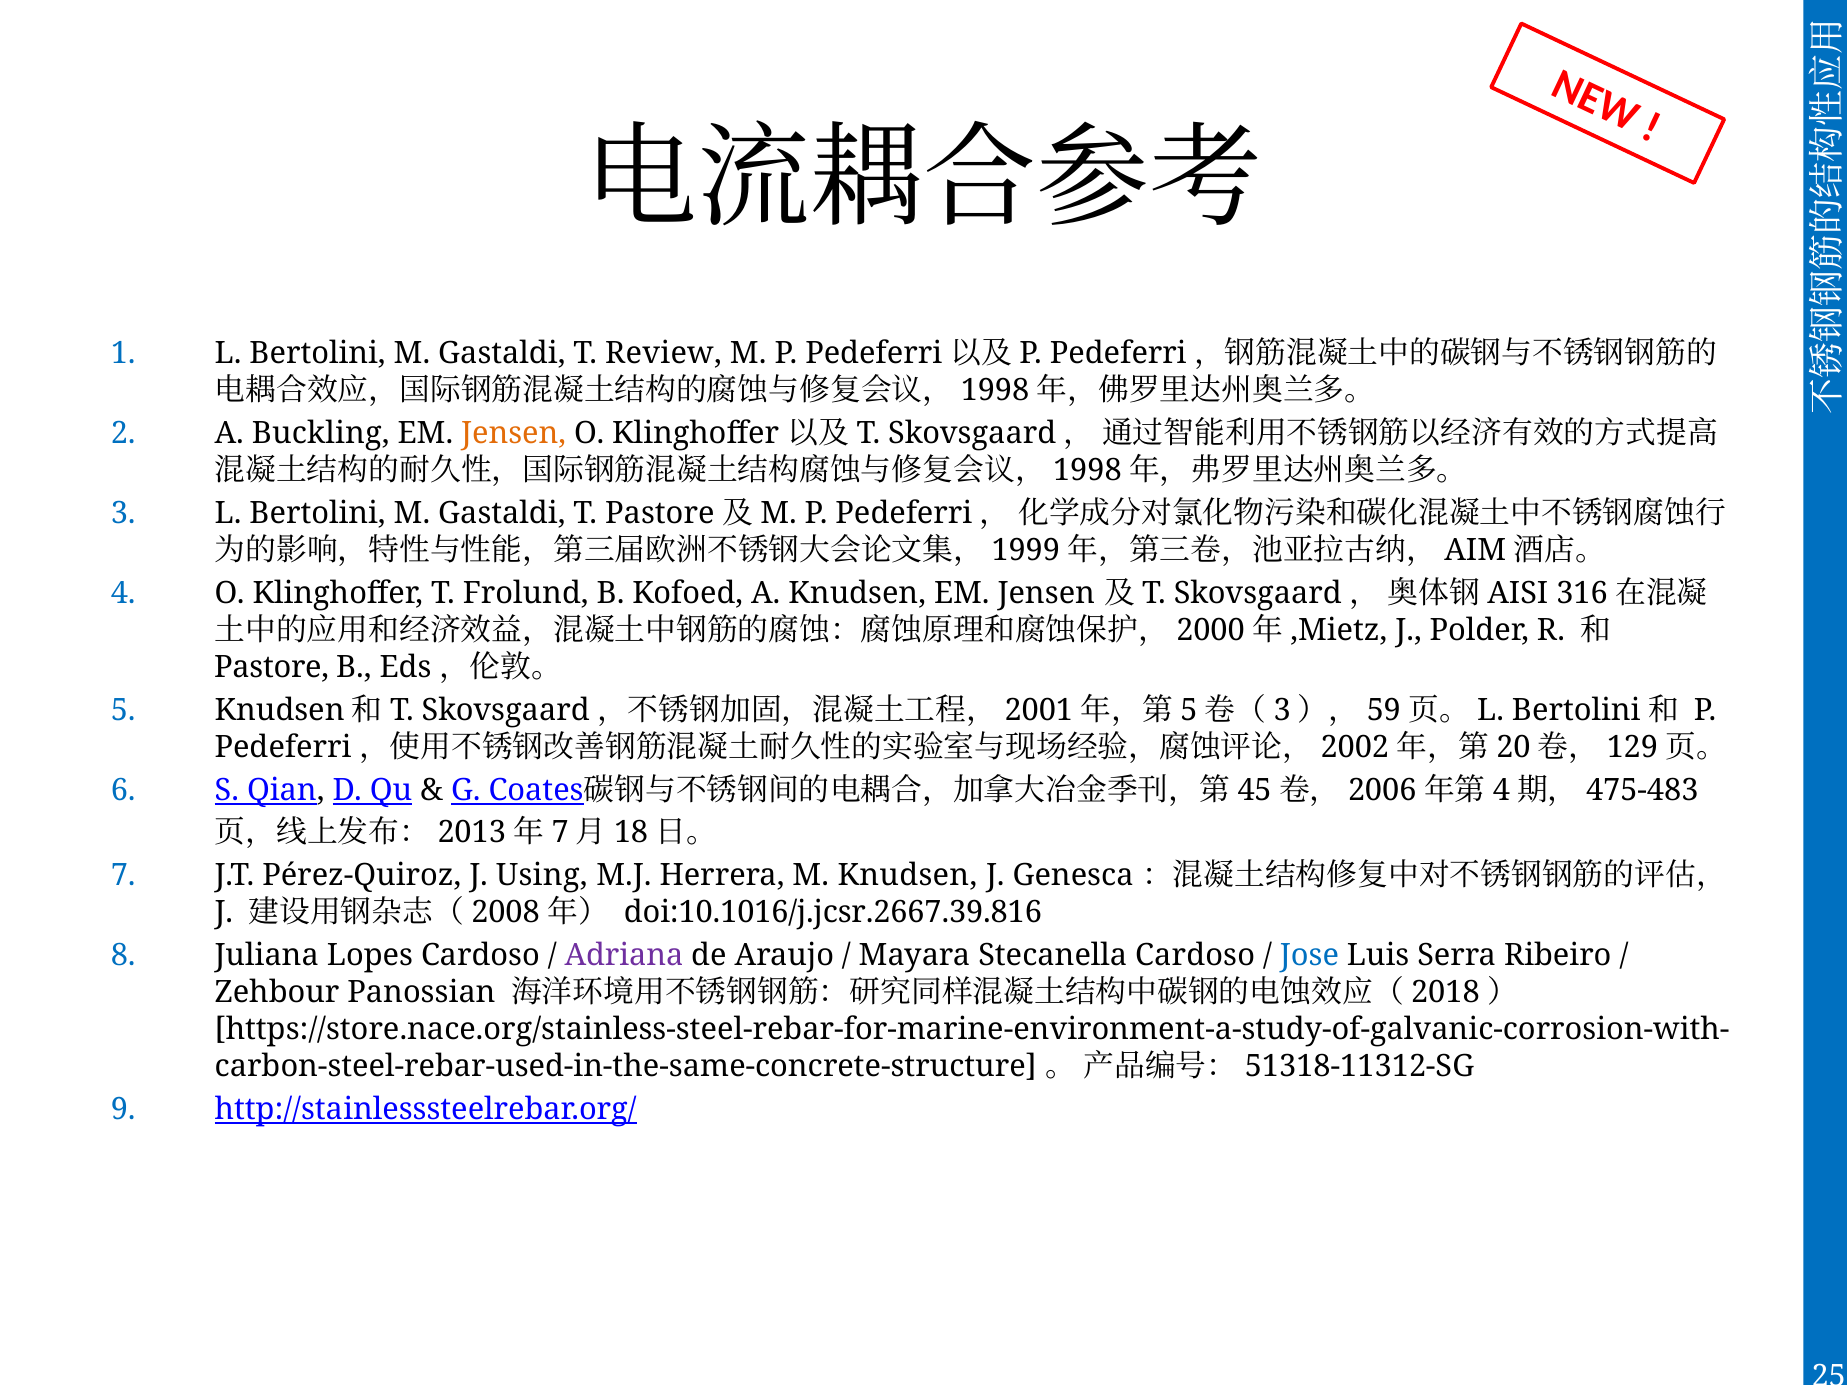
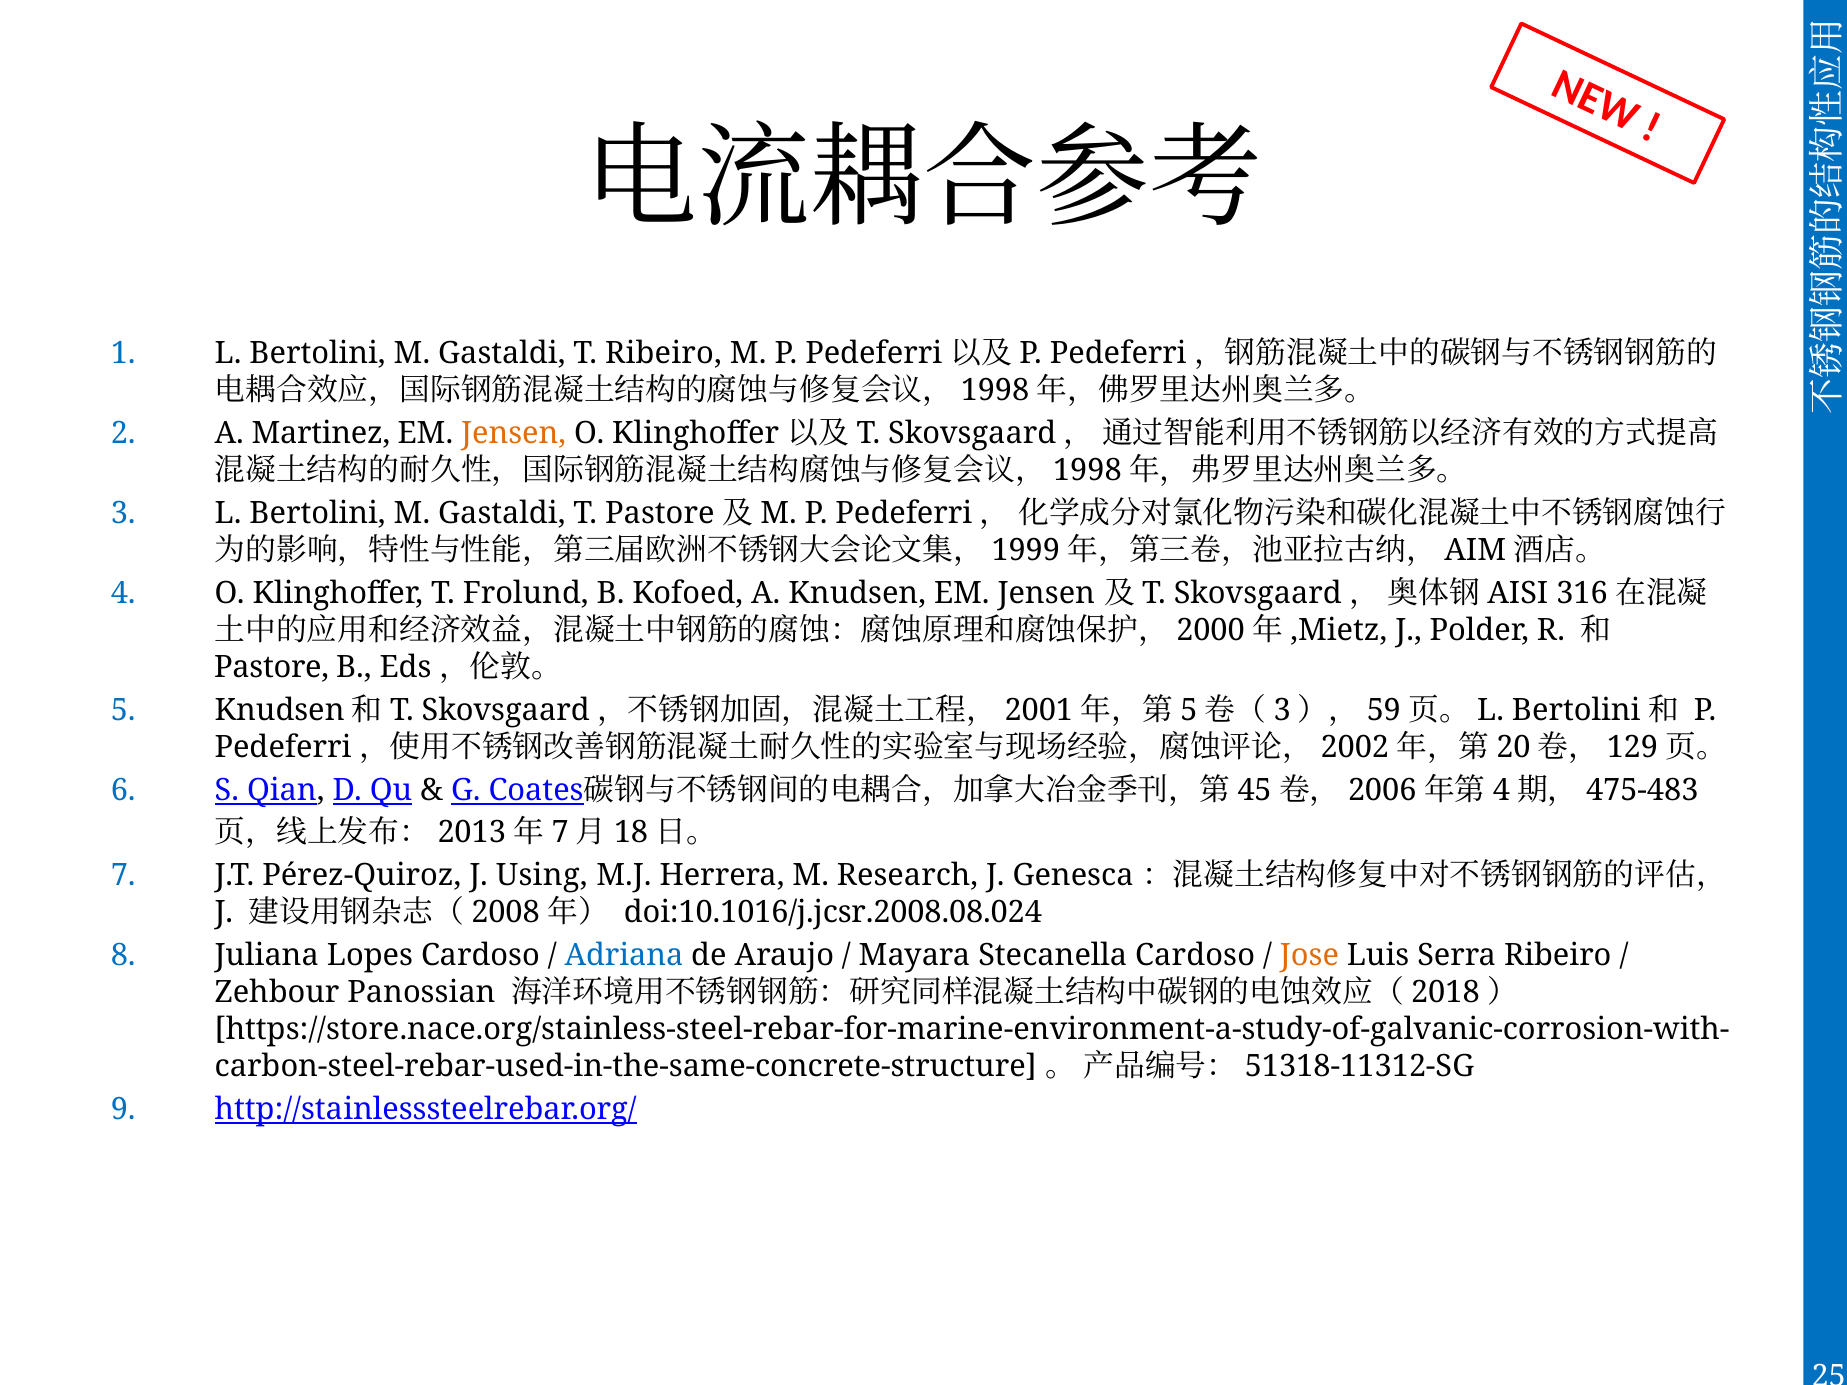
T Review: Review -> Ribeiro (663, 353)
Buckling: Buckling -> Martinez (321, 433)
M Knudsen: Knudsen -> Research (908, 875)
doi:10.1016/j.jcsr.2667.39.816: doi:10.1016/j.jcsr.2667.39.816 -> doi:10.1016/j.jcsr.2008.08.024 (833, 912)
Adriana colour: purple -> blue (624, 955)
Jose colour: blue -> orange (1309, 955)
